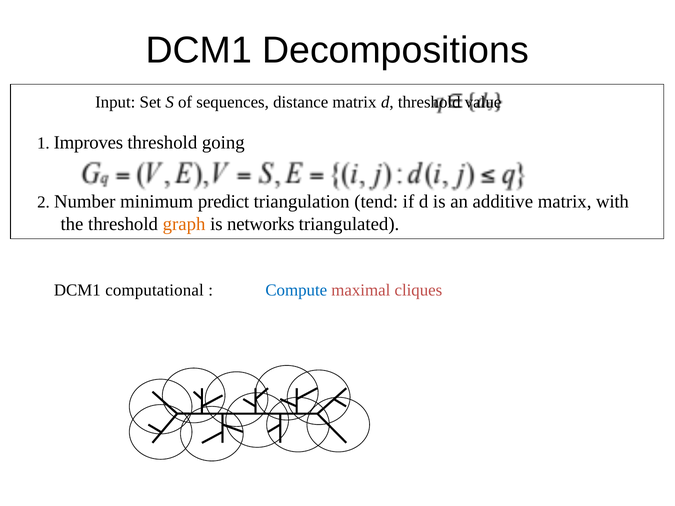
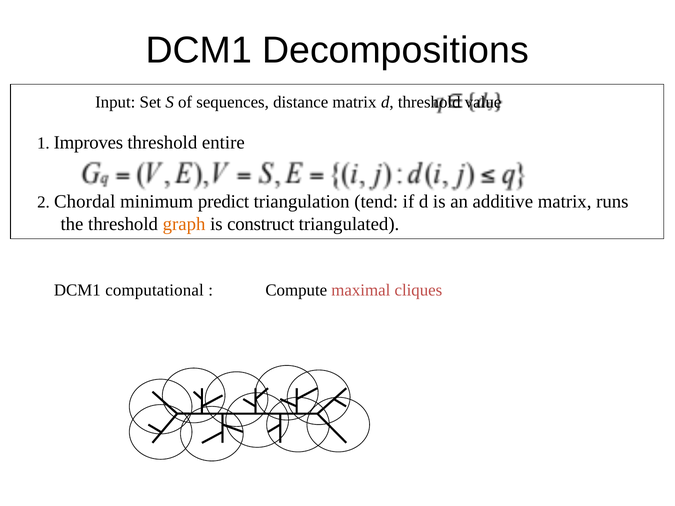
going: going -> entire (223, 143)
Number: Number -> Chordal (85, 201)
with: with -> runs (612, 201)
networks: networks -> construct (261, 224)
Compute colour: blue -> black (296, 290)
